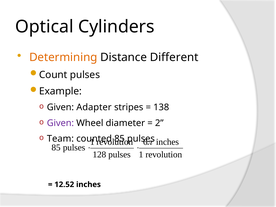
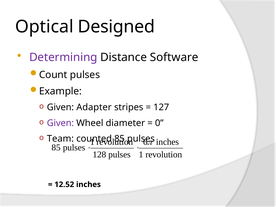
Cylinders: Cylinders -> Designed (116, 27)
Determining colour: orange -> purple (63, 57)
Different: Different -> Software (174, 57)
138: 138 -> 127 (161, 107)
2: 2 -> 0 (159, 123)
